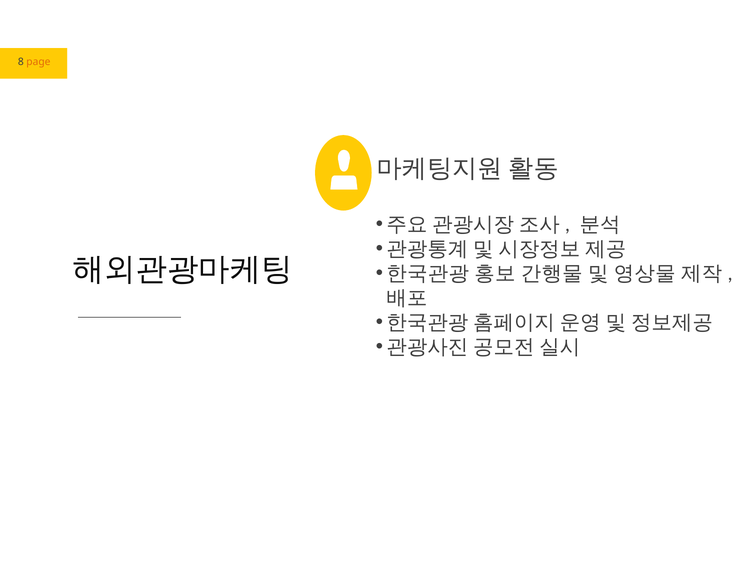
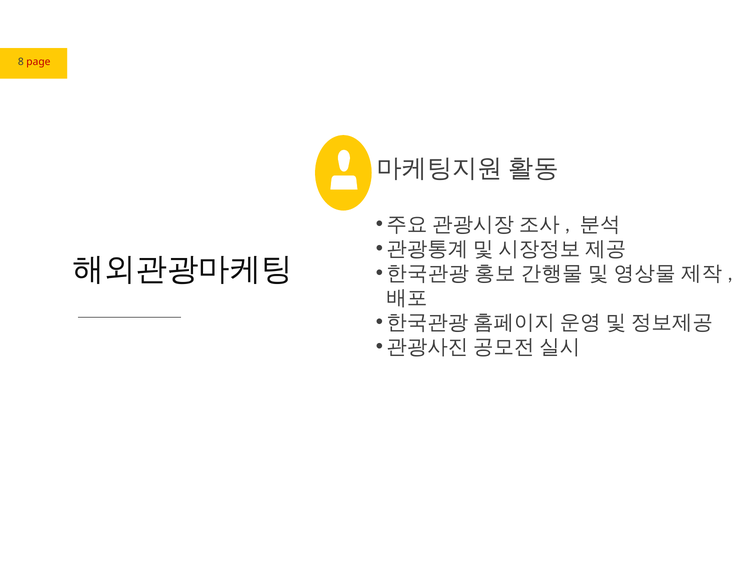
page colour: orange -> red (38, 62)
